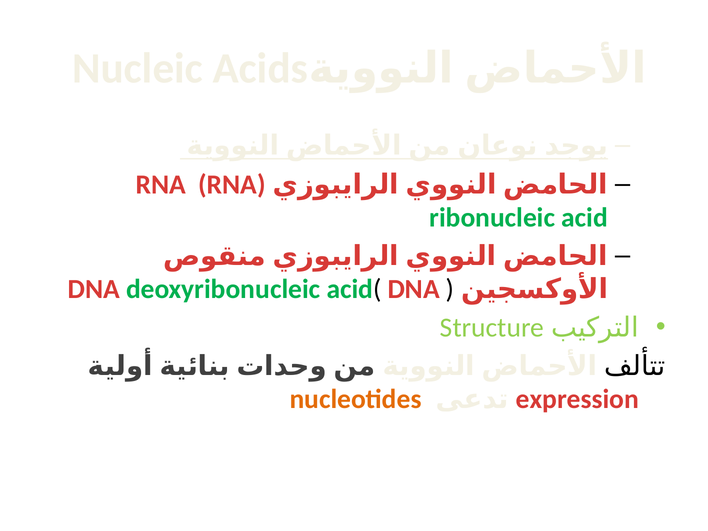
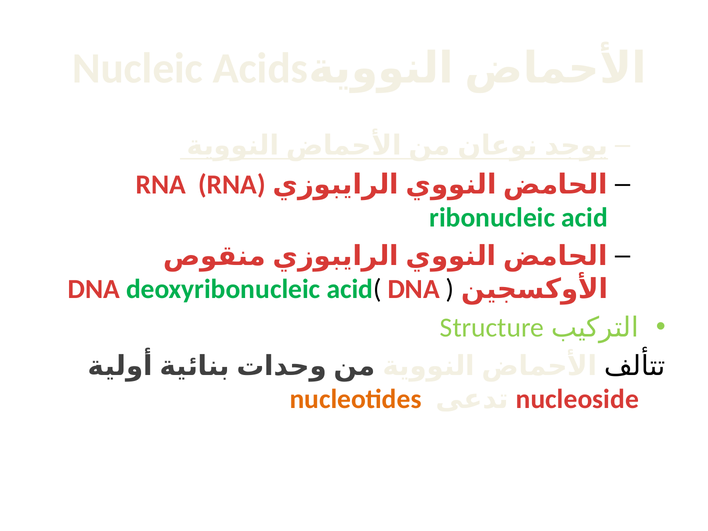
expression: expression -> nucleoside (577, 399)
